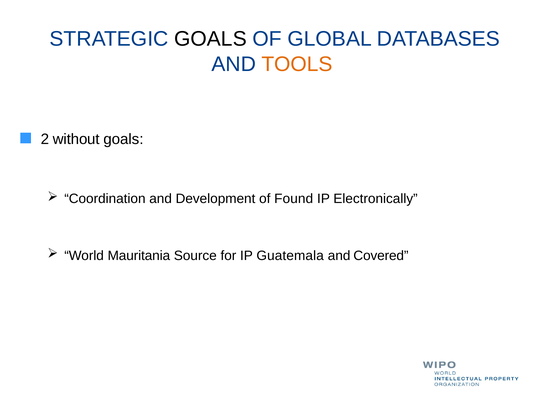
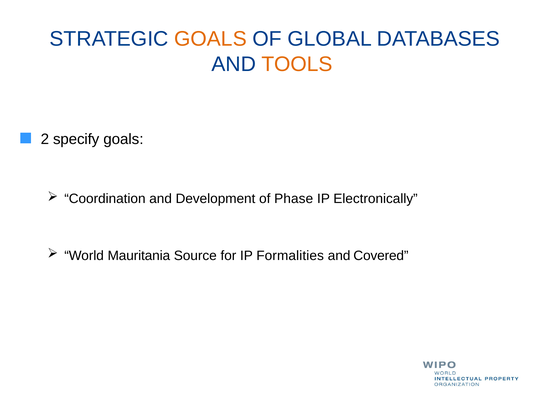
GOALS colour: black -> orange (210, 39)
without: without -> specify (76, 139)
Found: Found -> Phase (294, 199)
Guatemala: Guatemala -> Formalities (290, 256)
